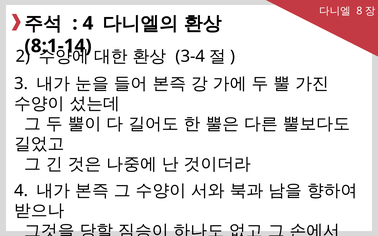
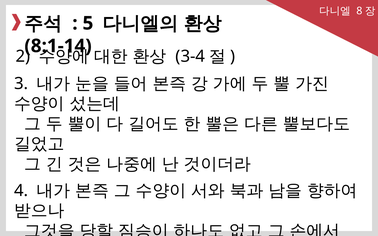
4: 4 -> 5 (88, 23)
